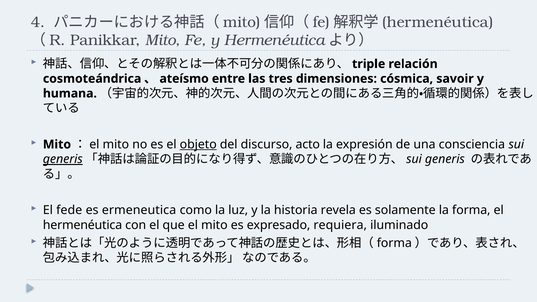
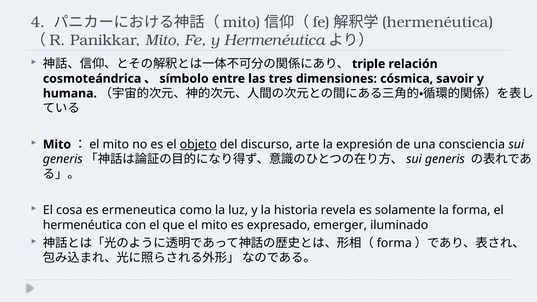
ateísmo: ateísmo -> símbolo (184, 79)
acto: acto -> arte (308, 144)
generis underline: present -> none (63, 159)
fede: fede -> cosa (69, 210)
requiera: requiera -> emerger (340, 225)
